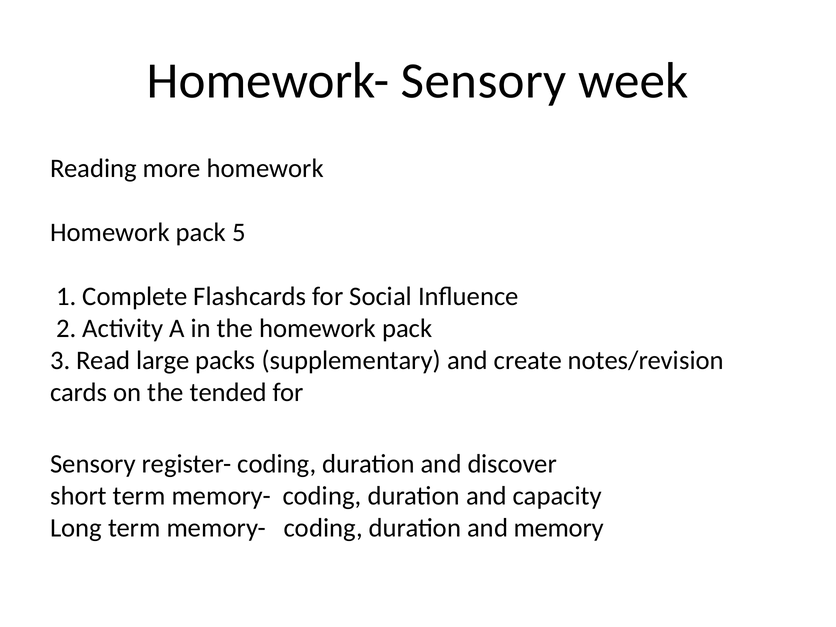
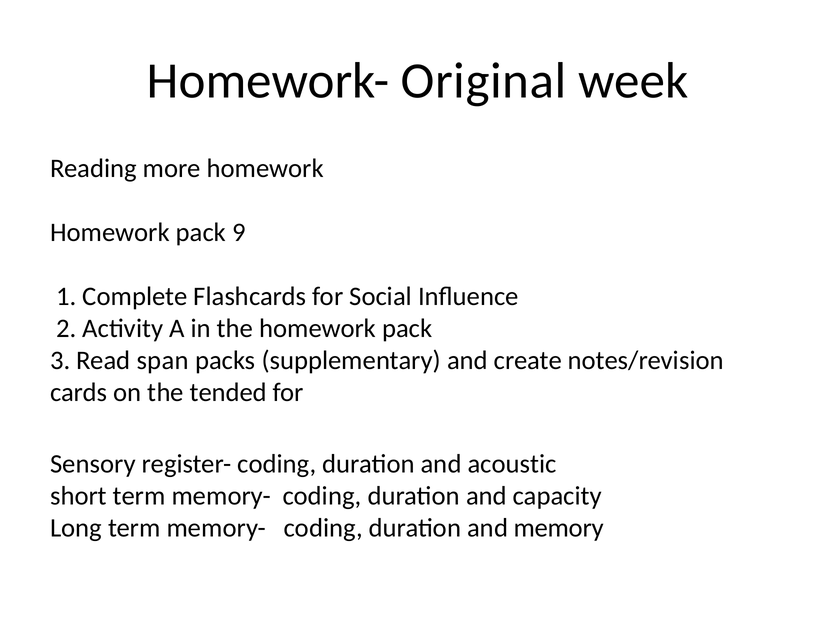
Homework- Sensory: Sensory -> Original (484, 81)
5: 5 -> 9 (239, 232)
large: large -> span (163, 361)
discover: discover -> acoustic (512, 464)
